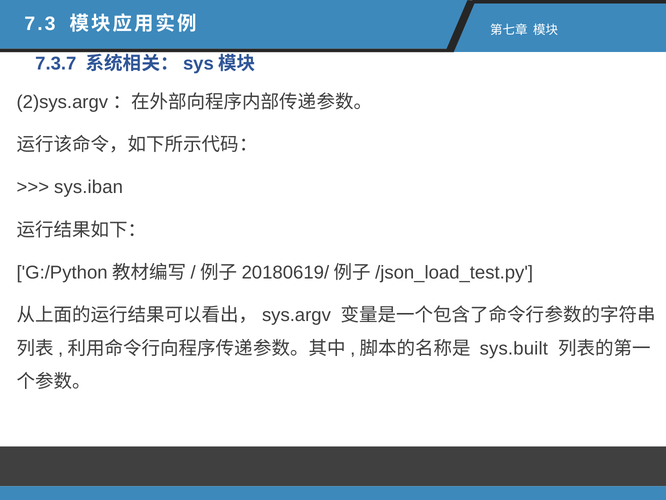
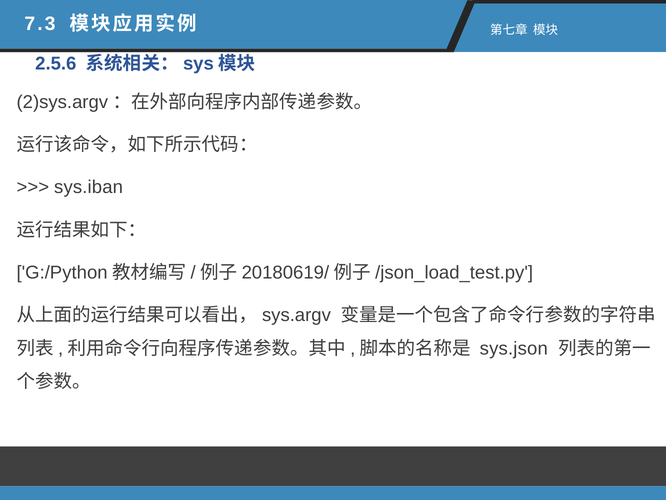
7.3.7: 7.3.7 -> 2.5.6 (56, 63)
sys.built: sys.built -> sys.json (514, 348)
